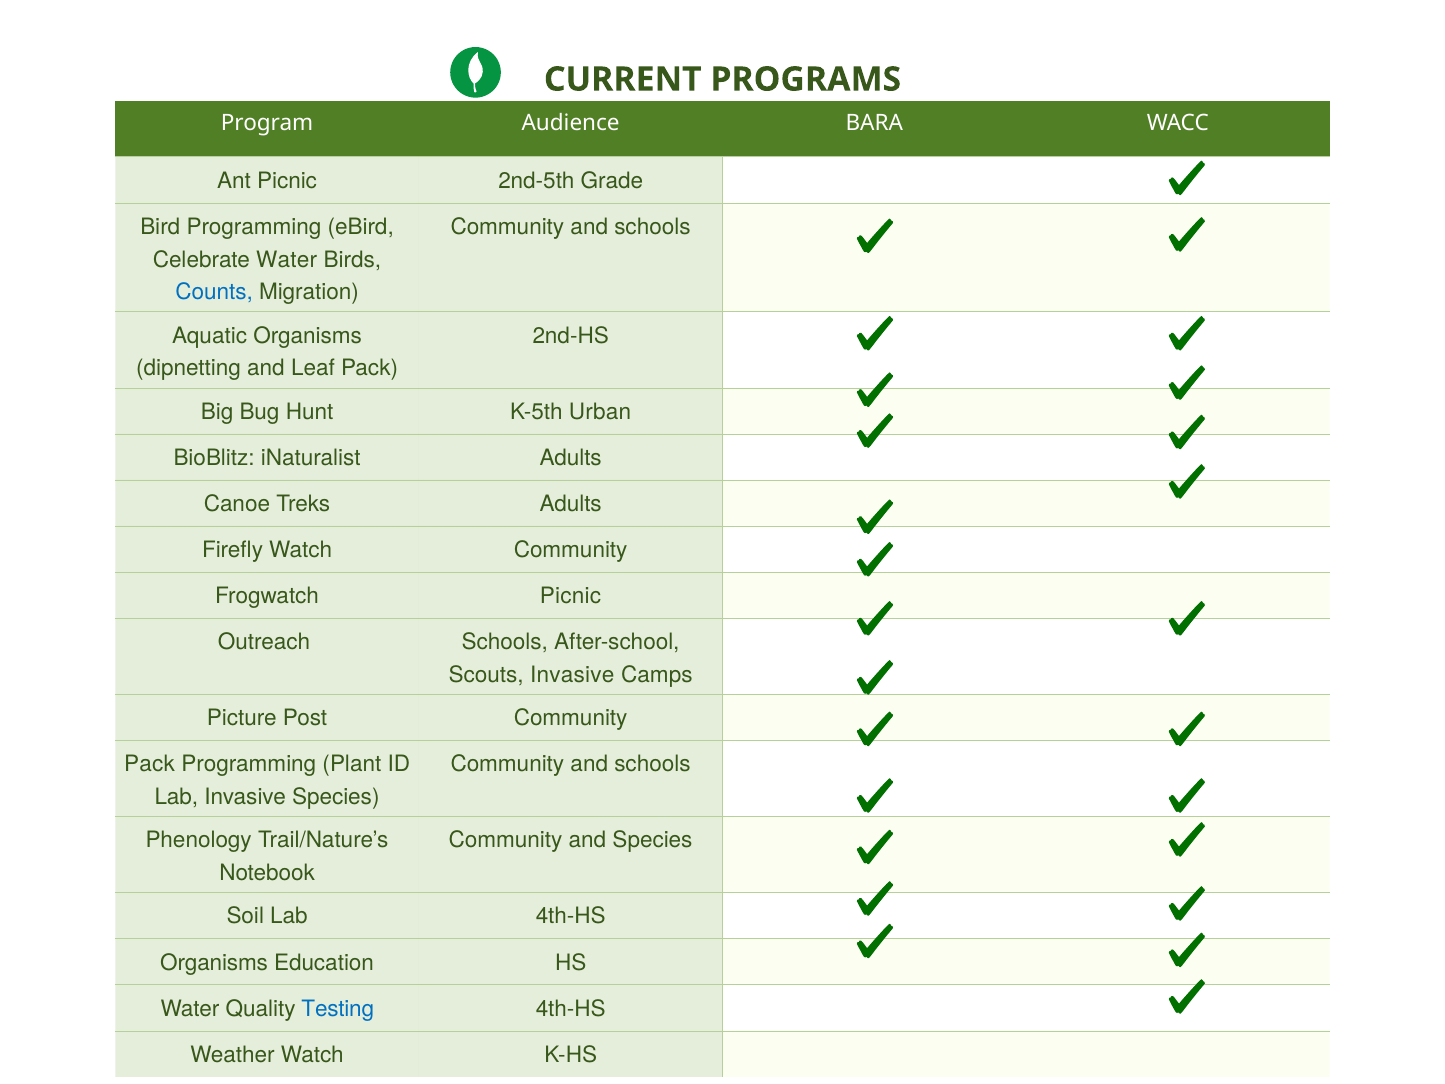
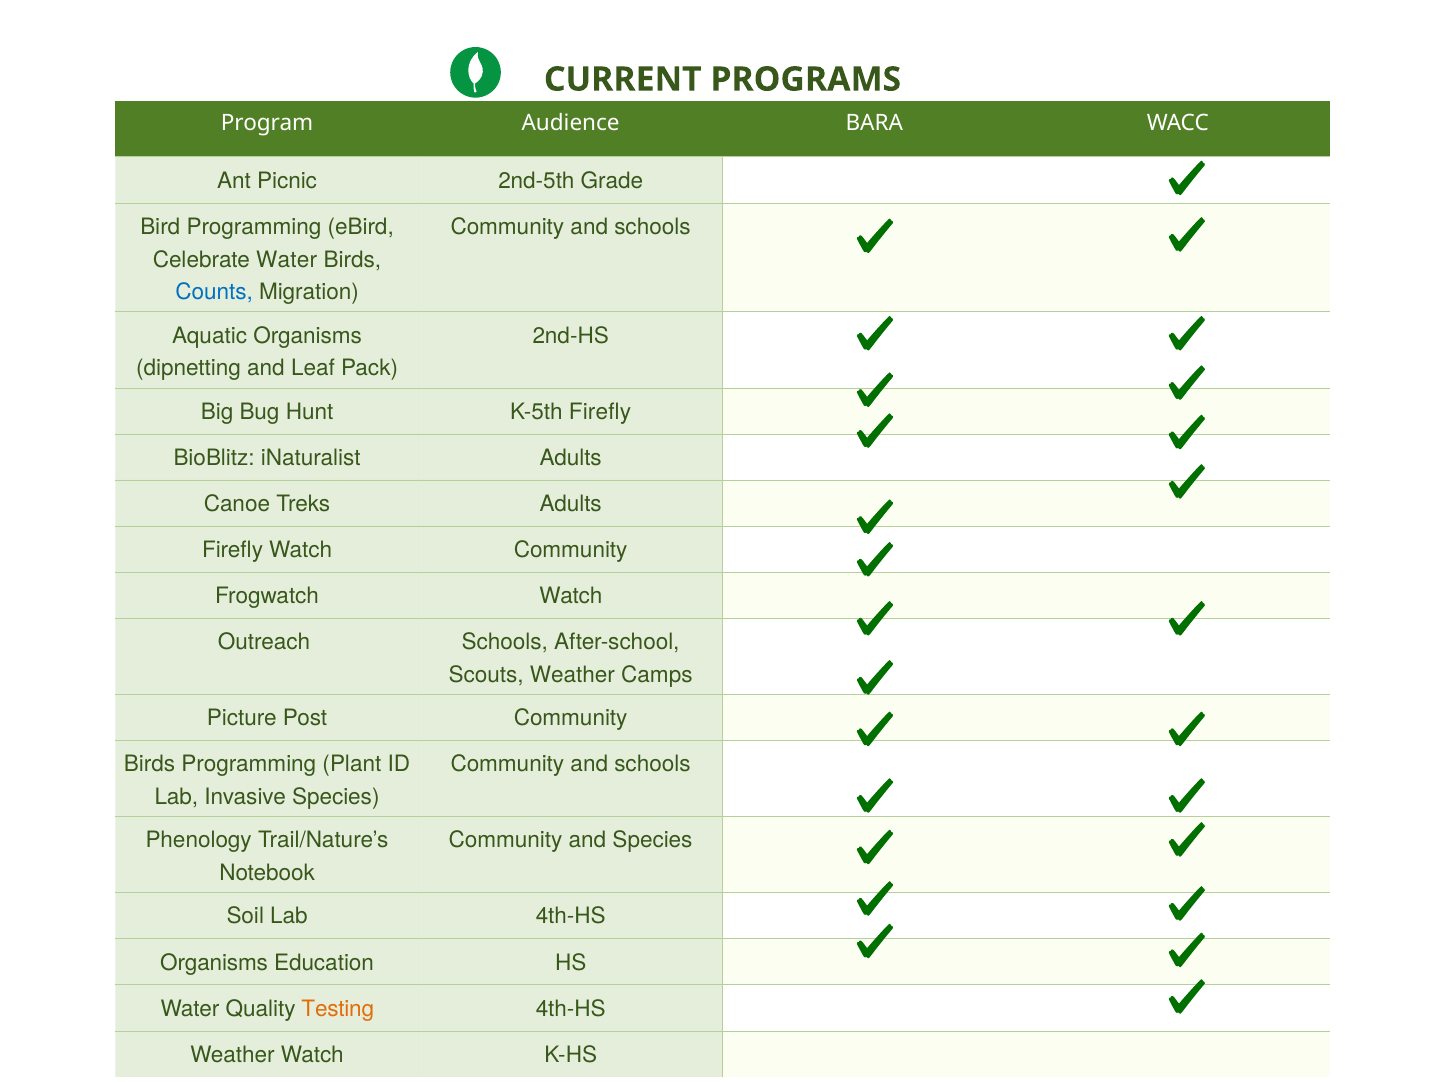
K-5th Urban: Urban -> Firefly (600, 412)
Frogwatch Picnic: Picnic -> Watch (571, 596)
Scouts Invasive: Invasive -> Weather (572, 674)
Pack: Pack -> Birds (150, 764)
Testing colour: blue -> orange (338, 1008)
